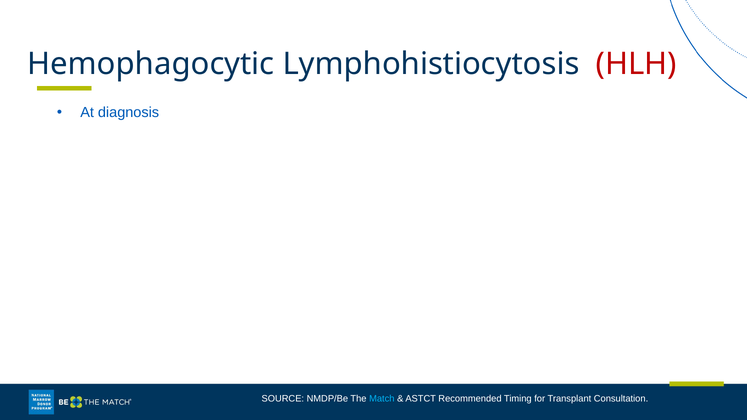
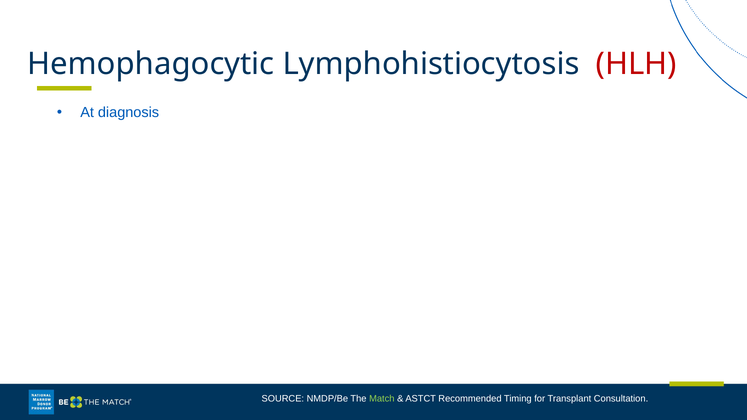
Match colour: light blue -> light green (382, 399)
